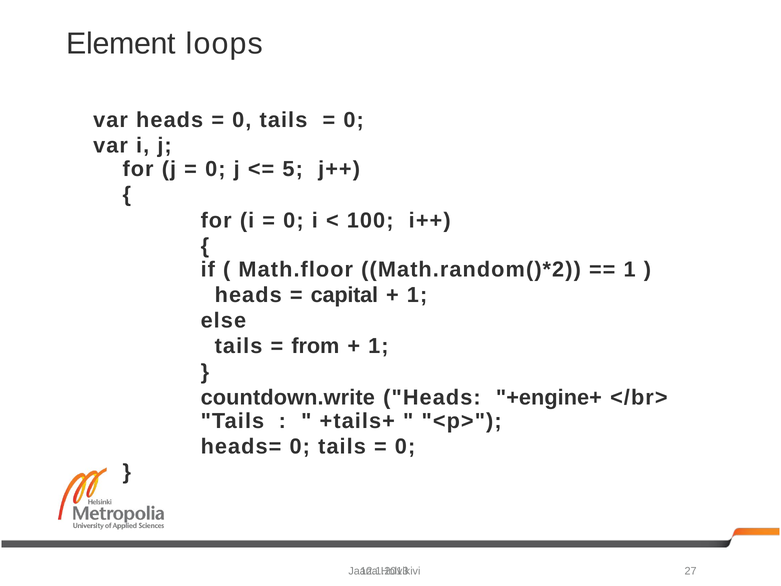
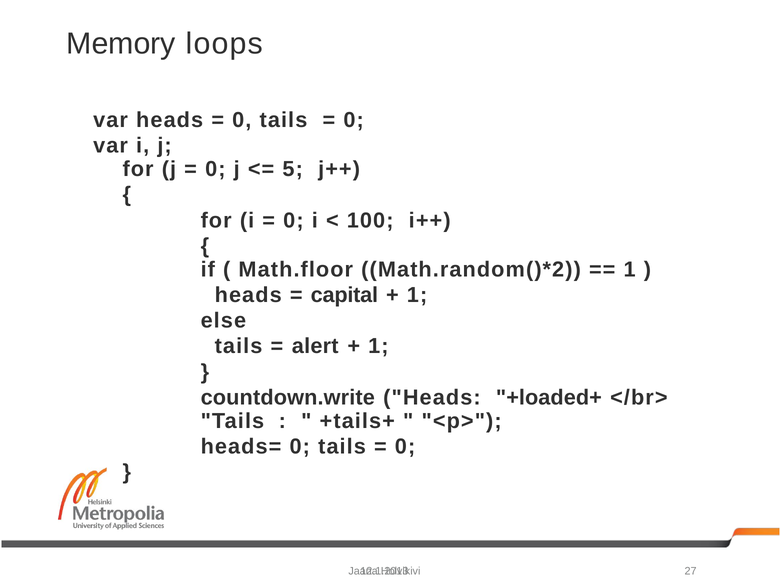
Element: Element -> Memory (121, 44)
from: from -> alert (315, 346)
+engine+: +engine+ -> +loaded+ (549, 397)
